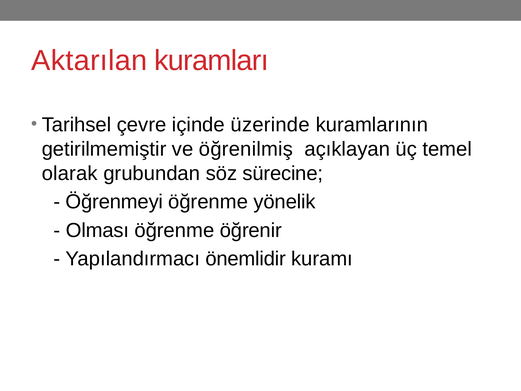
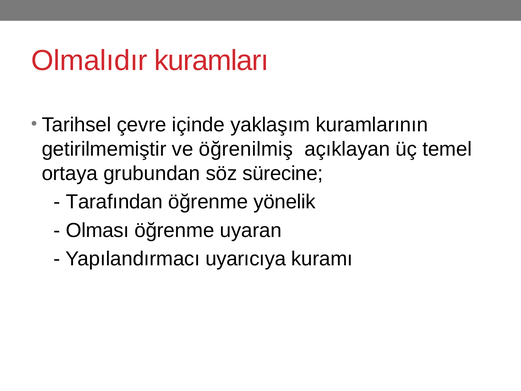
Aktarılan: Aktarılan -> Olmalıdır (89, 61)
üzerinde: üzerinde -> yaklaşım (270, 125)
olarak: olarak -> ortaya (70, 173)
Öğrenmeyi: Öğrenmeyi -> Tarafından (114, 202)
öğrenir: öğrenir -> uyaran (251, 230)
önemlidir: önemlidir -> uyarıcıya (246, 259)
